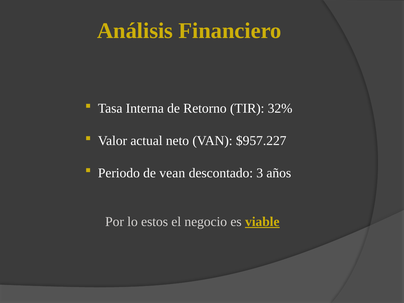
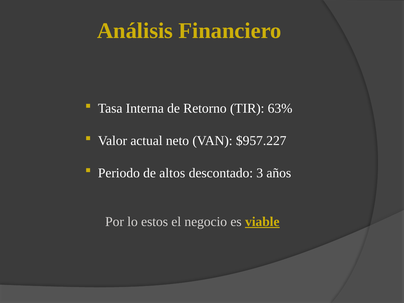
32%: 32% -> 63% (280, 108)
vean: vean -> altos (172, 173)
